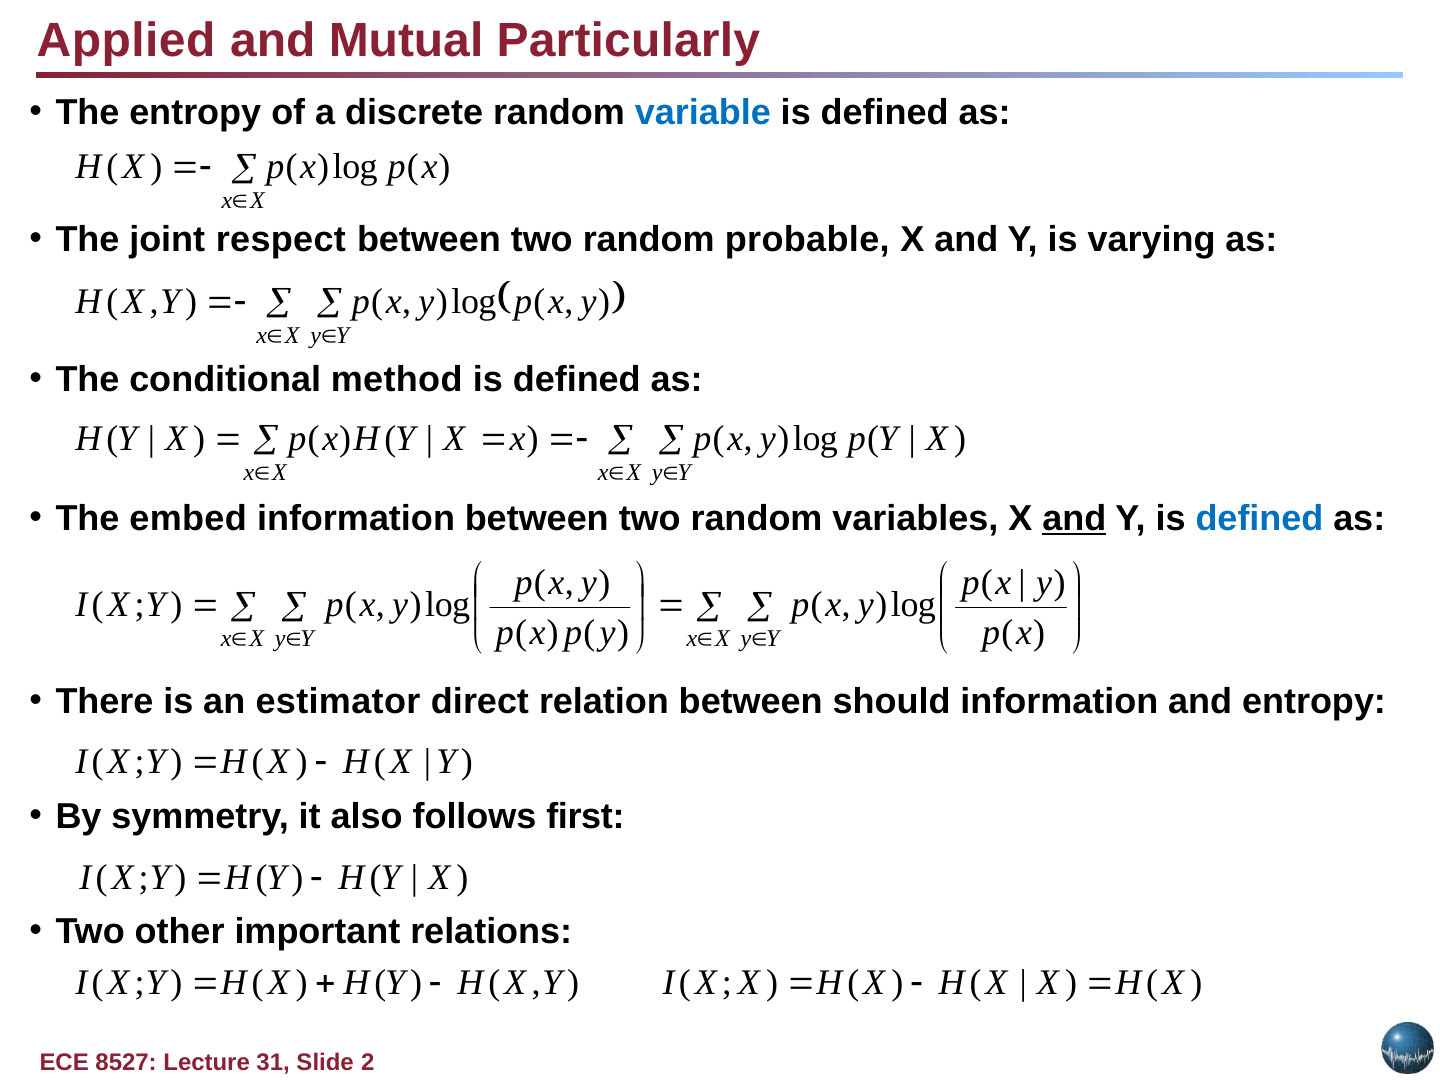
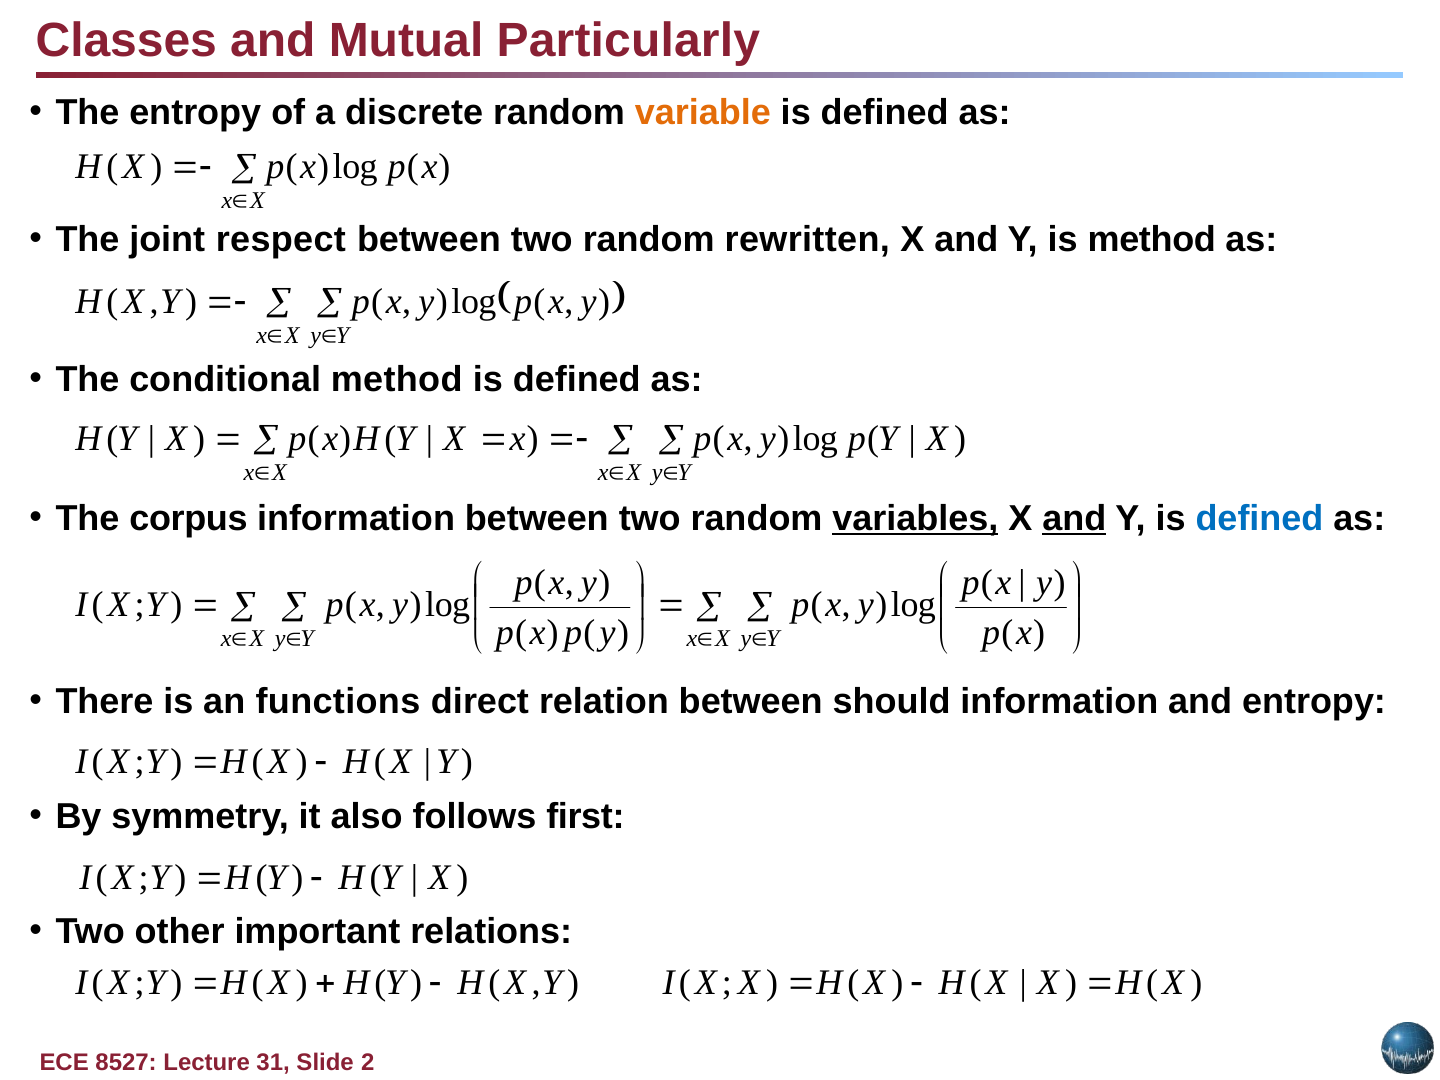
Applied: Applied -> Classes (126, 41)
variable colour: blue -> orange (703, 113)
probable: probable -> rewritten (807, 240)
is varying: varying -> method (1152, 240)
embed: embed -> corpus (188, 518)
variables underline: none -> present (915, 518)
estimator: estimator -> functions (338, 702)
